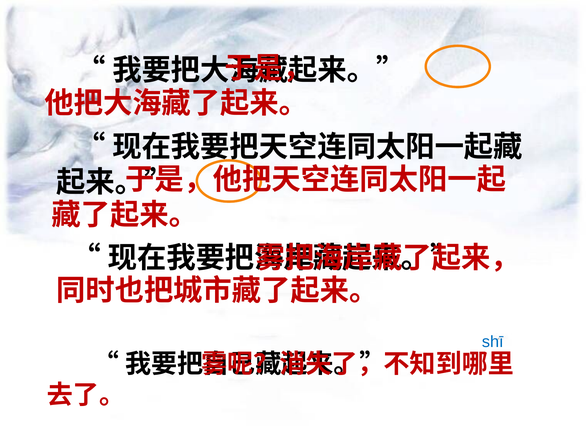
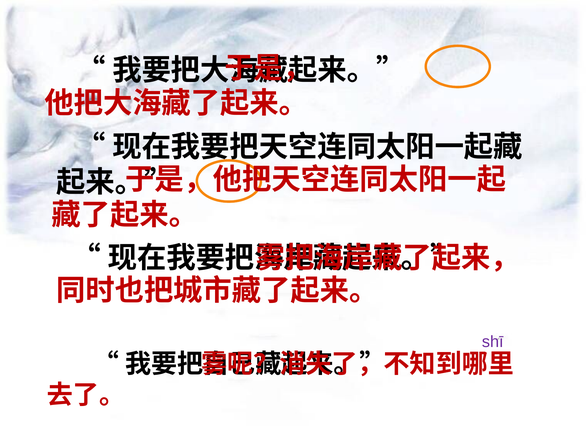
shī colour: blue -> purple (493, 341)
